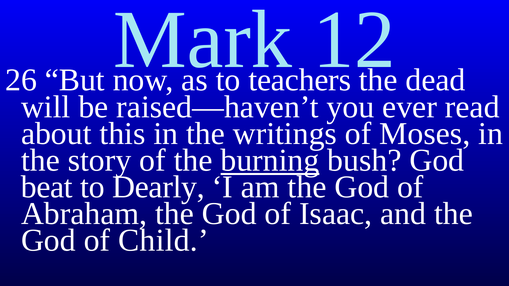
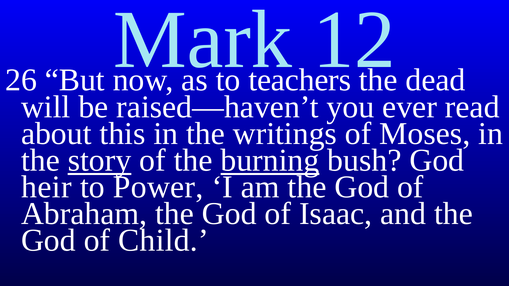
story underline: none -> present (100, 160)
beat: beat -> heir (46, 187)
Dearly: Dearly -> Power (158, 187)
